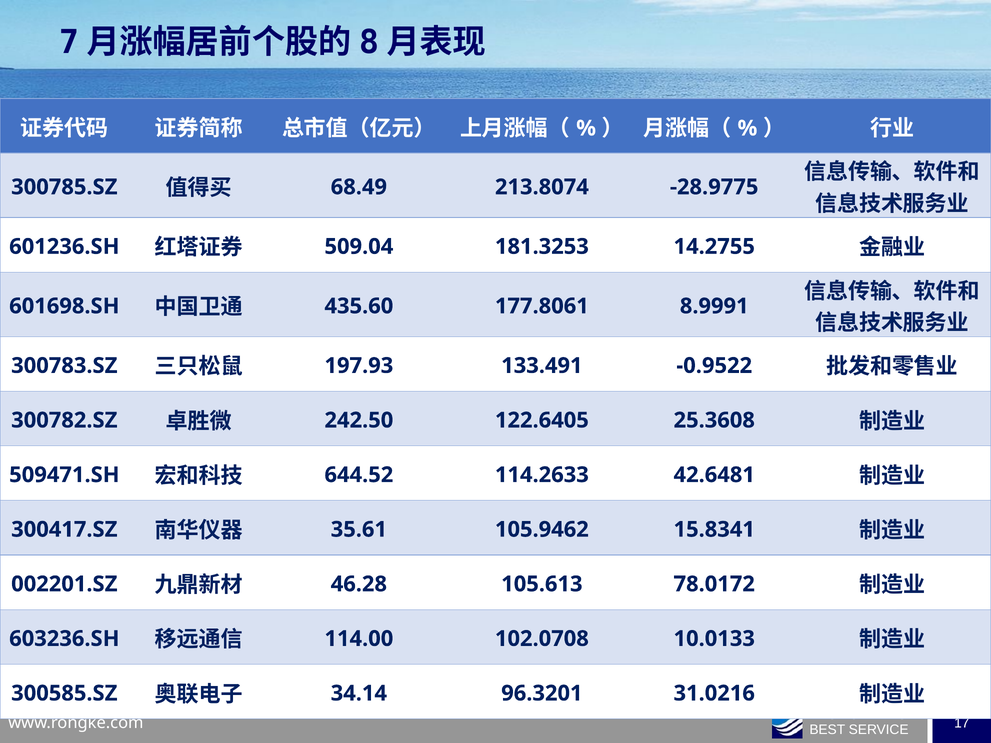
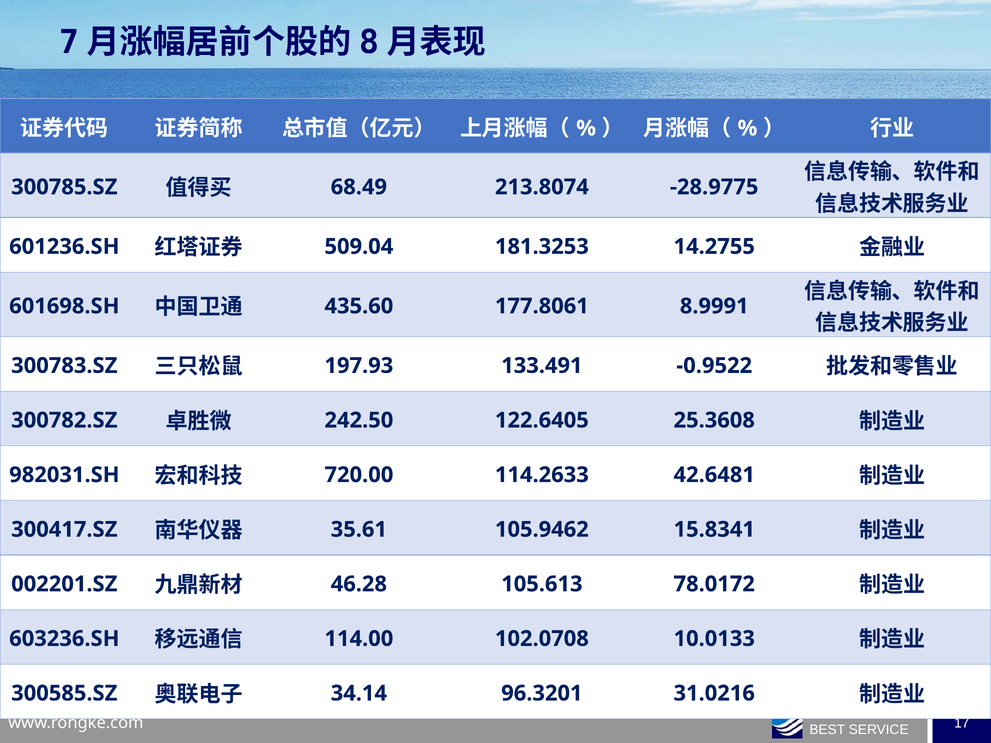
509471.SH: 509471.SH -> 982031.SH (64, 475)
644.52: 644.52 -> 720.00 (359, 475)
